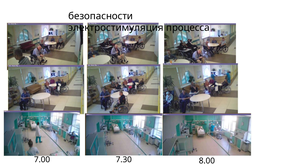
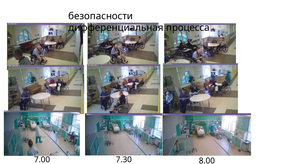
электростимуляция: электростимуляция -> дифференциальная (116, 28)
